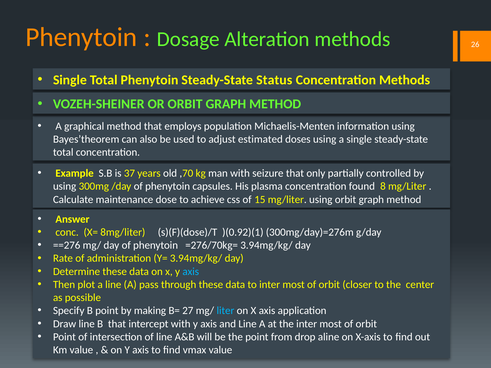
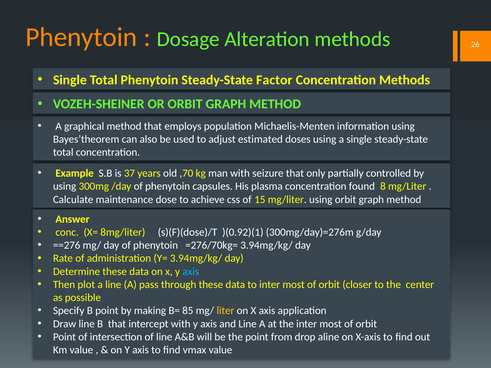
Status: Status -> Factor (274, 80)
27: 27 -> 85 (188, 311)
liter colour: light blue -> yellow (225, 311)
